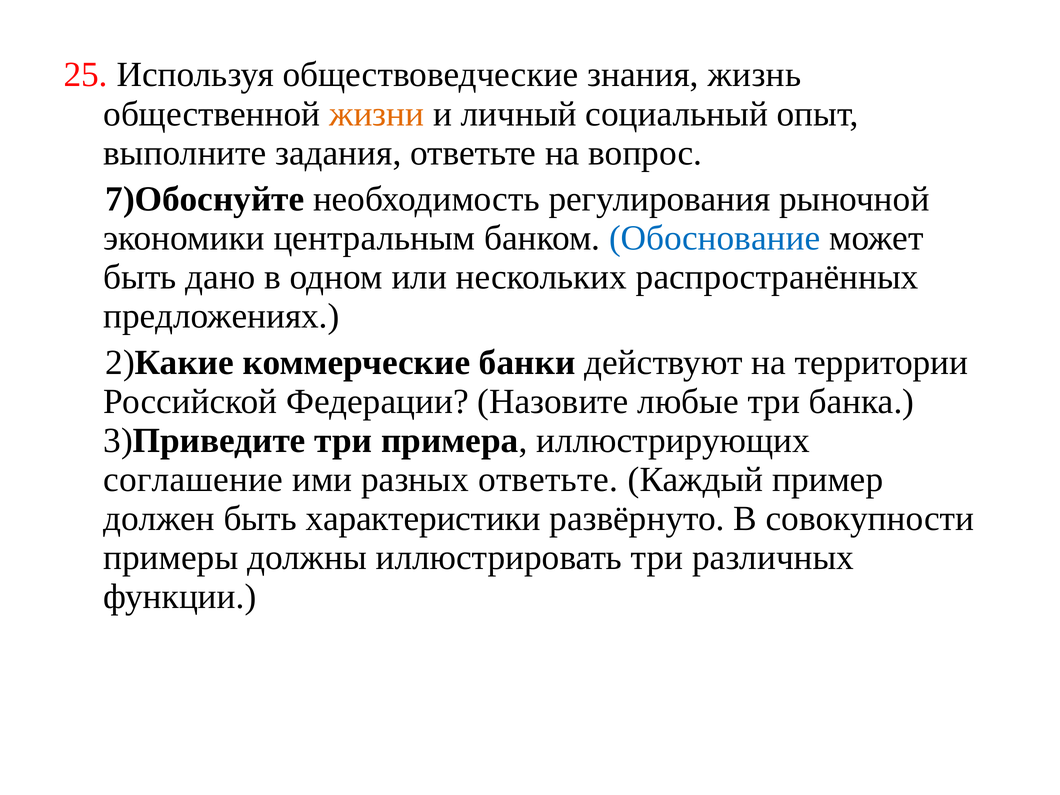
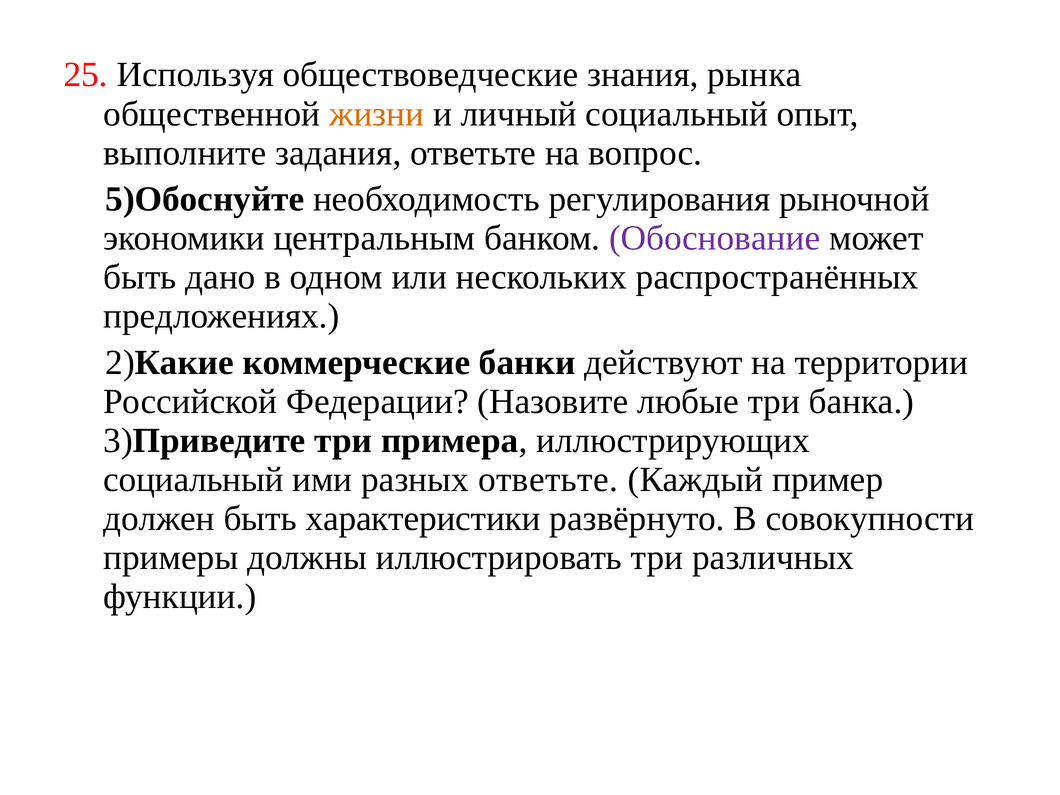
жизнь: жизнь -> рынка (755, 75)
7)Обоснуйте: 7)Обоснуйте -> 5)Обоснуйте (205, 199)
Обоснование colour: blue -> purple (715, 238)
соглашение: соглашение -> социальный (193, 480)
